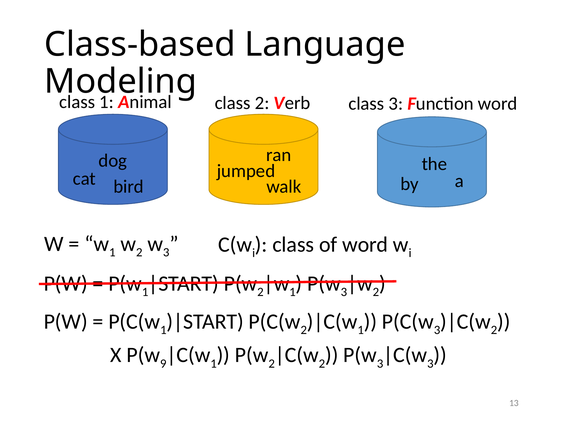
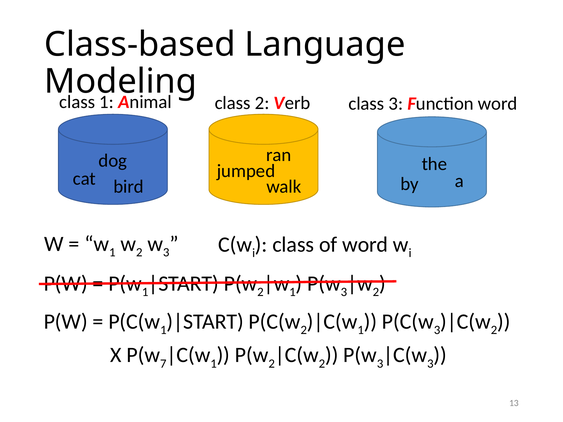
9: 9 -> 7 (163, 364)
